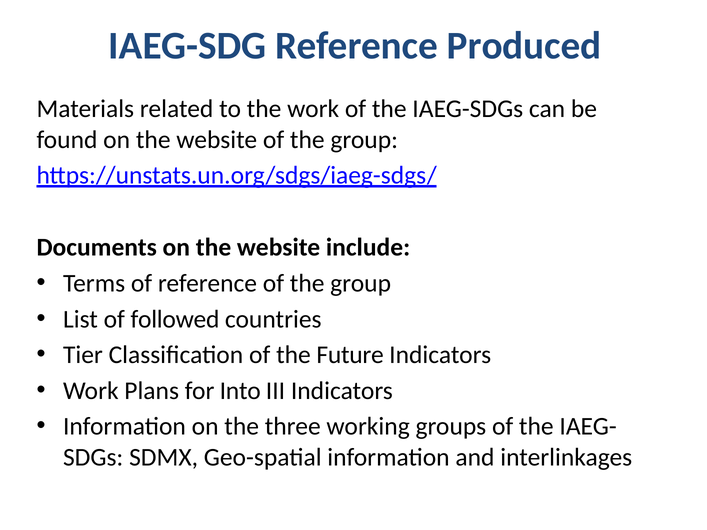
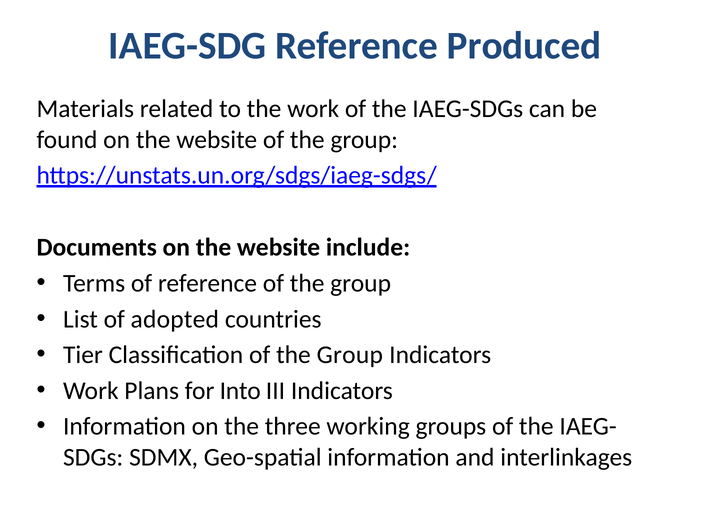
followed: followed -> adopted (175, 319)
Classification of the Future: Future -> Group (350, 355)
